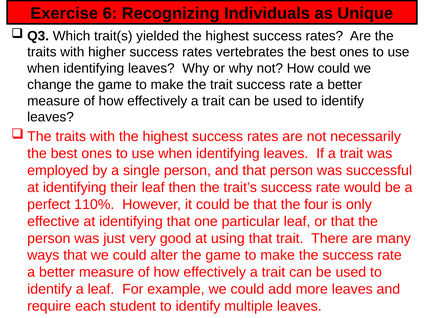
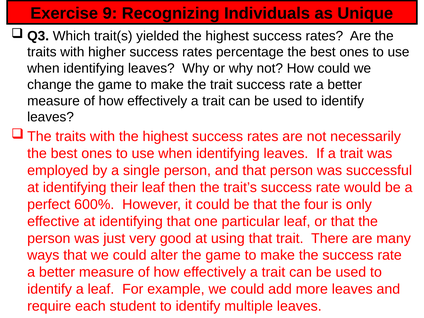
6: 6 -> 9 (110, 13)
vertebrates: vertebrates -> percentage (250, 52)
110%: 110% -> 600% (94, 204)
